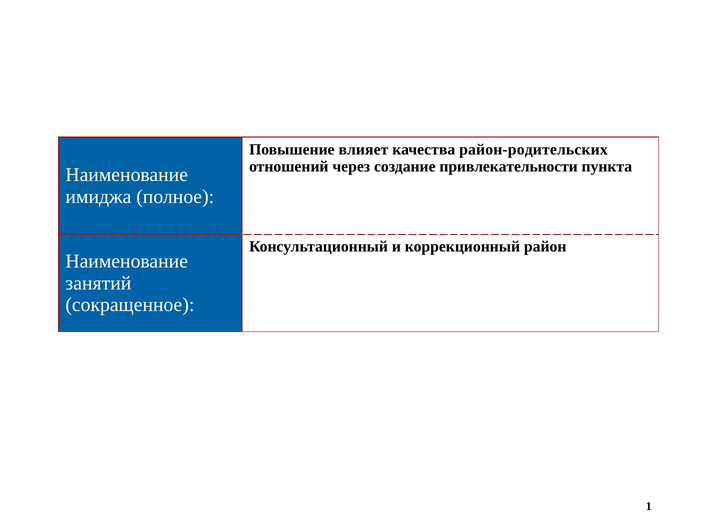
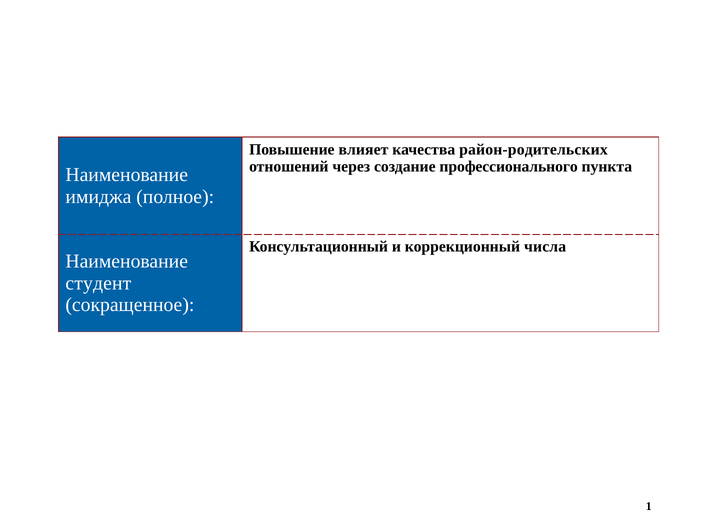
привлекательности: привлекательности -> профессионального (509, 167)
район: район -> числа (545, 247)
занятий: занятий -> студент (98, 283)
